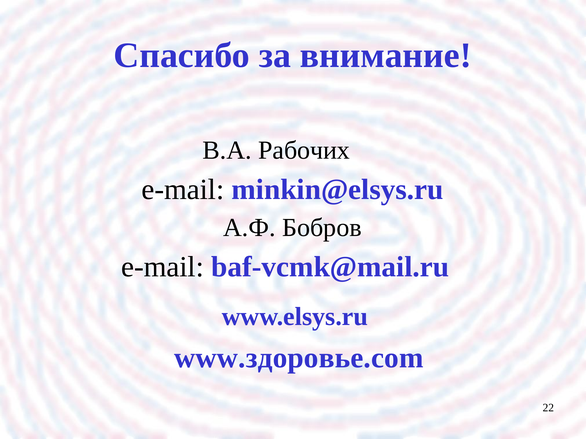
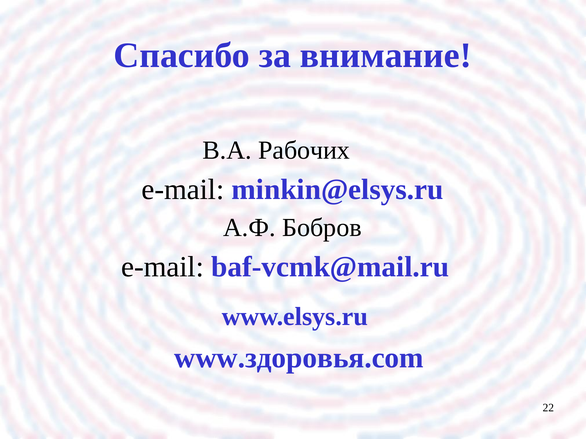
www.здоровье.com: www.здоровье.com -> www.здоровья.com (299, 358)
